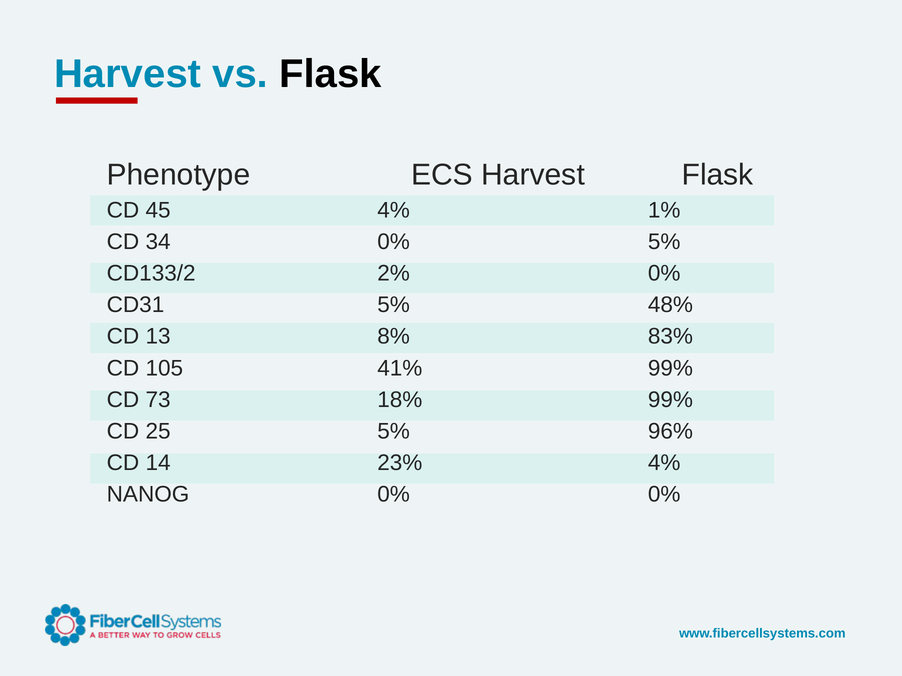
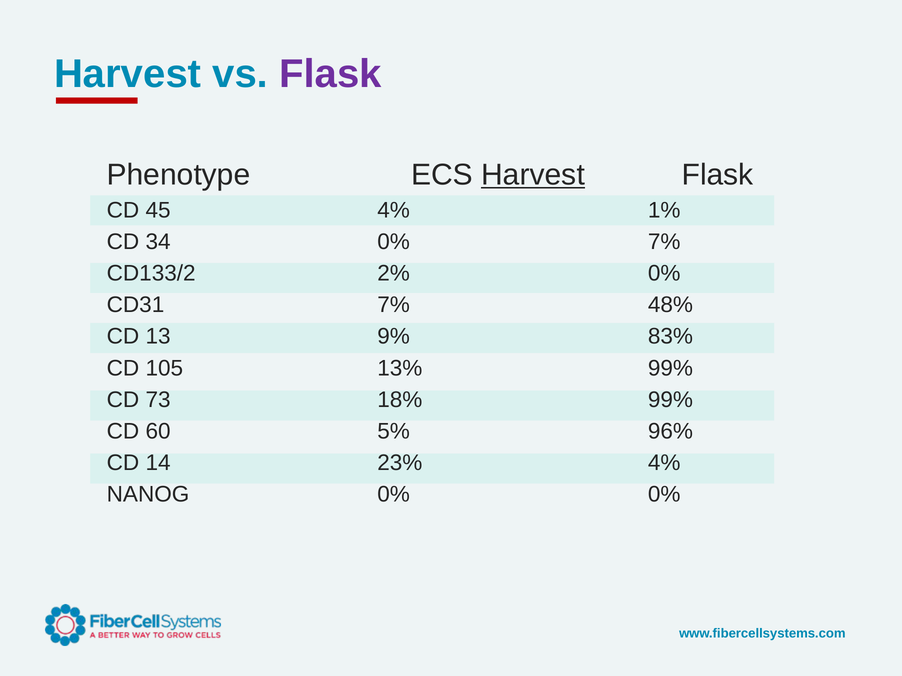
Flask colour: black -> purple (330, 74)
Harvest underline: none -> present (533, 175)
0% 5%: 5% -> 7% (664, 242)
CD31 5%: 5% -> 7% (394, 305)
8%: 8% -> 9% (394, 337)
41%: 41% -> 13% (400, 368)
25: 25 -> 60 (158, 432)
